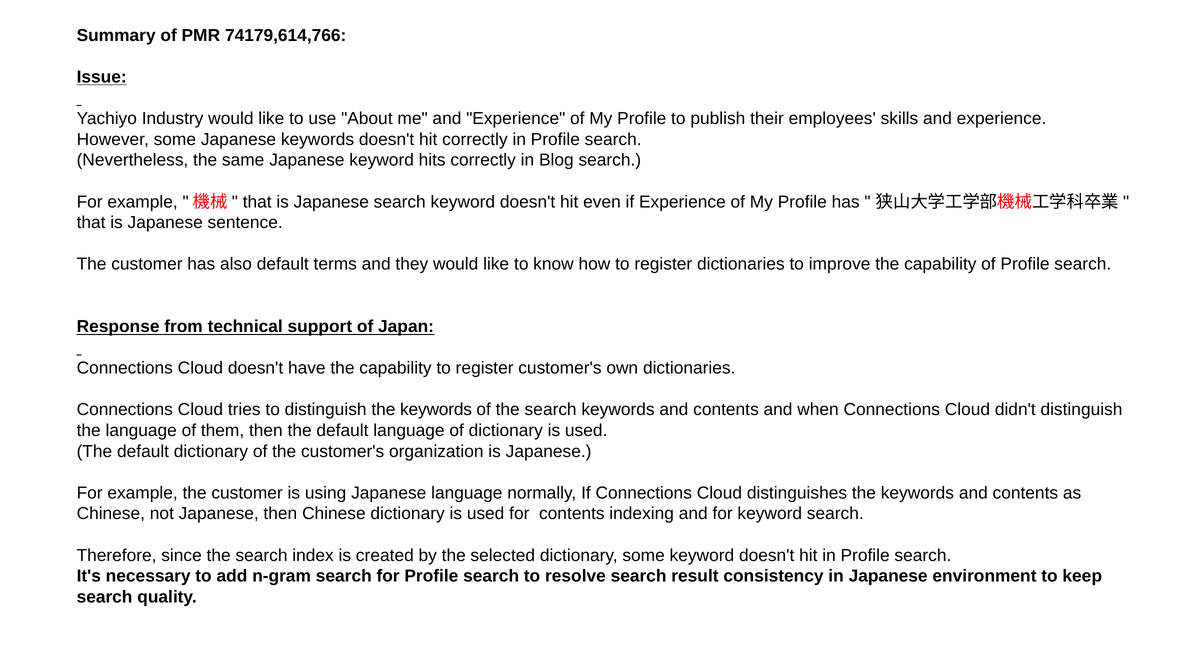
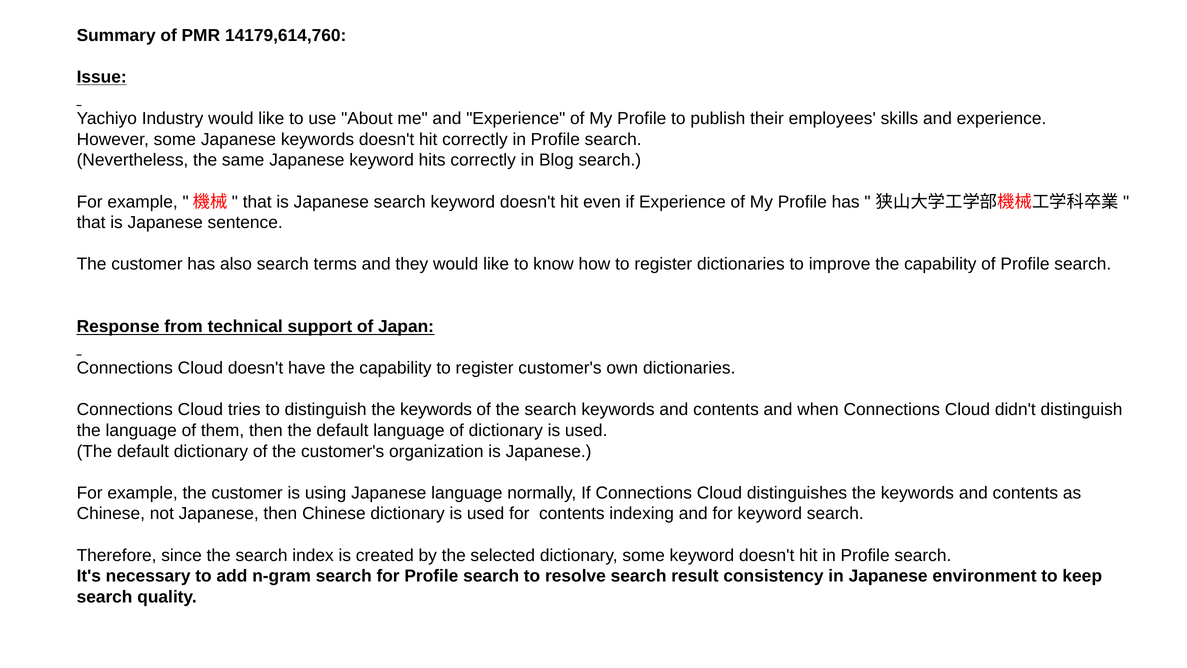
74179,614,766: 74179,614,766 -> 14179,614,760 (286, 35)
also default: default -> search (283, 264)
